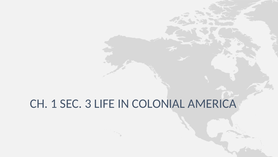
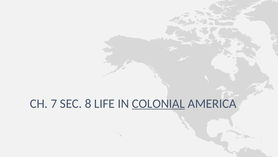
1: 1 -> 7 (54, 103)
3: 3 -> 8 (88, 103)
COLONIAL underline: none -> present (158, 103)
